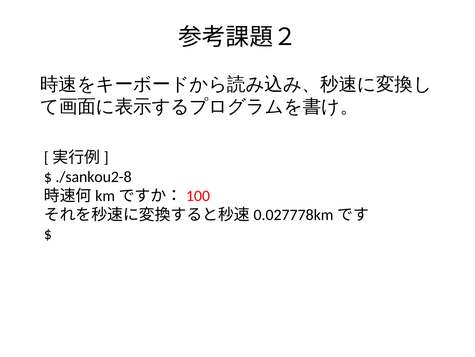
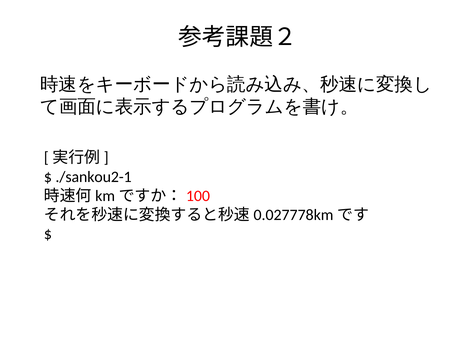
./sankou2-8: ./sankou2-8 -> ./sankou2-1 (94, 176)
